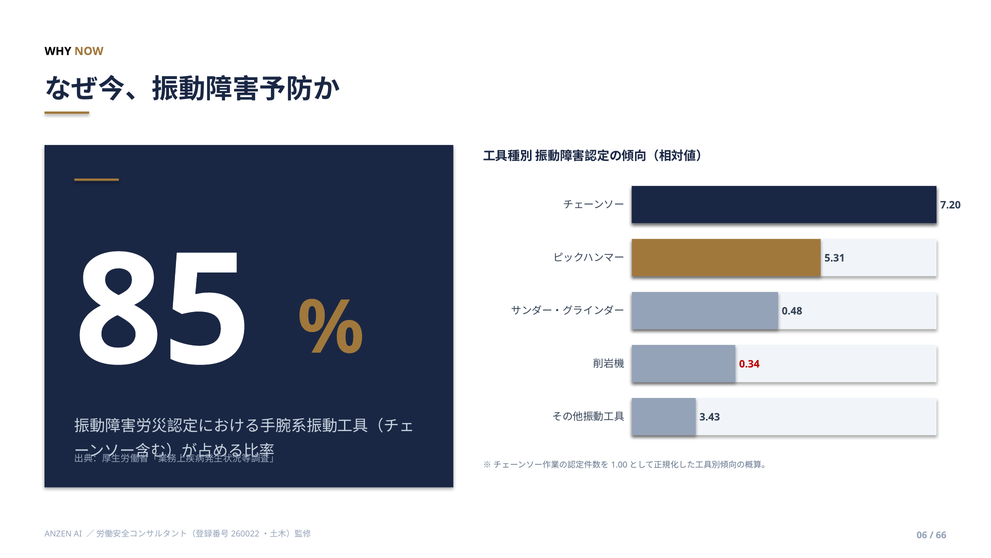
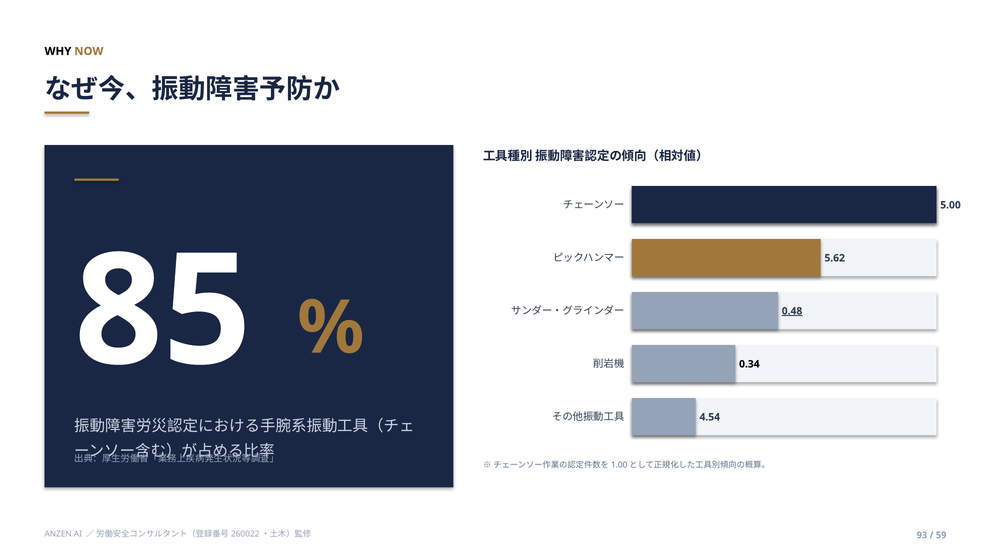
7.20: 7.20 -> 5.00 (950, 205)
5.31: 5.31 -> 5.62 (835, 258)
0.48 underline: none -> present (792, 311)
0.34 colour: red -> black (749, 364)
3.43: 3.43 -> 4.54 (710, 417)
06: 06 -> 93 (922, 535)
66: 66 -> 59 (941, 535)
